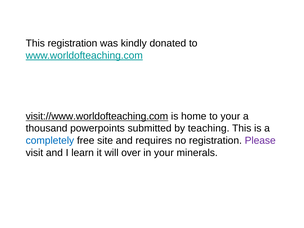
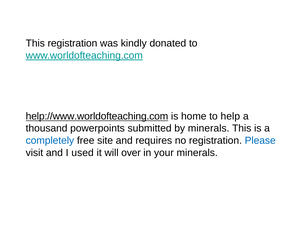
visit://www.worldofteaching.com: visit://www.worldofteaching.com -> help://www.worldofteaching.com (97, 116)
to your: your -> help (230, 116)
by teaching: teaching -> minerals (209, 128)
Please colour: purple -> blue (260, 141)
learn: learn -> used (83, 153)
